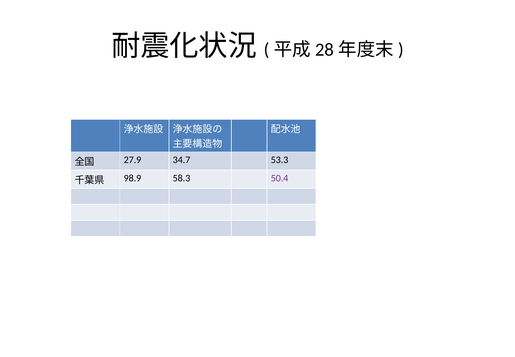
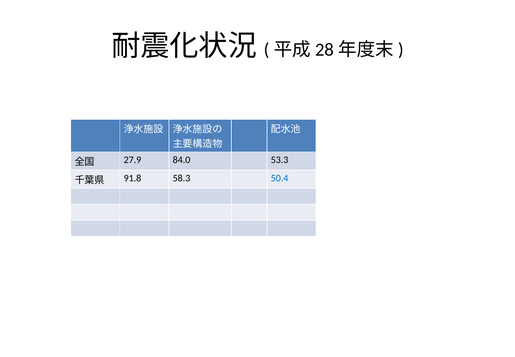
34.7: 34.7 -> 84.0 (182, 160)
98.9: 98.9 -> 91.8 (132, 178)
50.4 colour: purple -> blue (280, 178)
